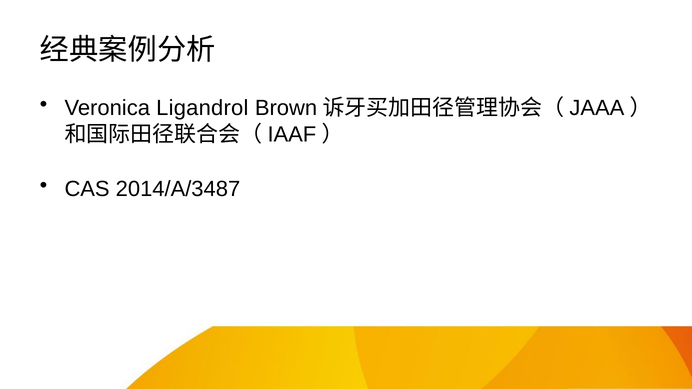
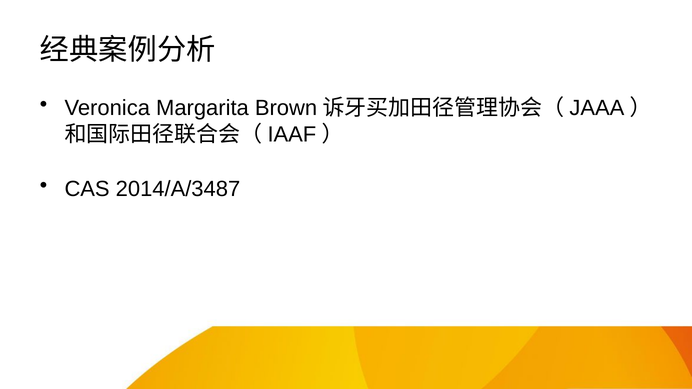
Ligandrol: Ligandrol -> Margarita (202, 108)
